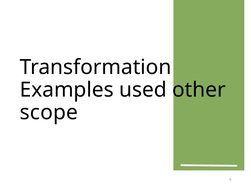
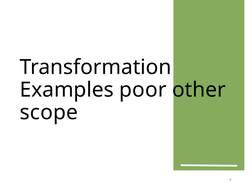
used: used -> poor (143, 90)
